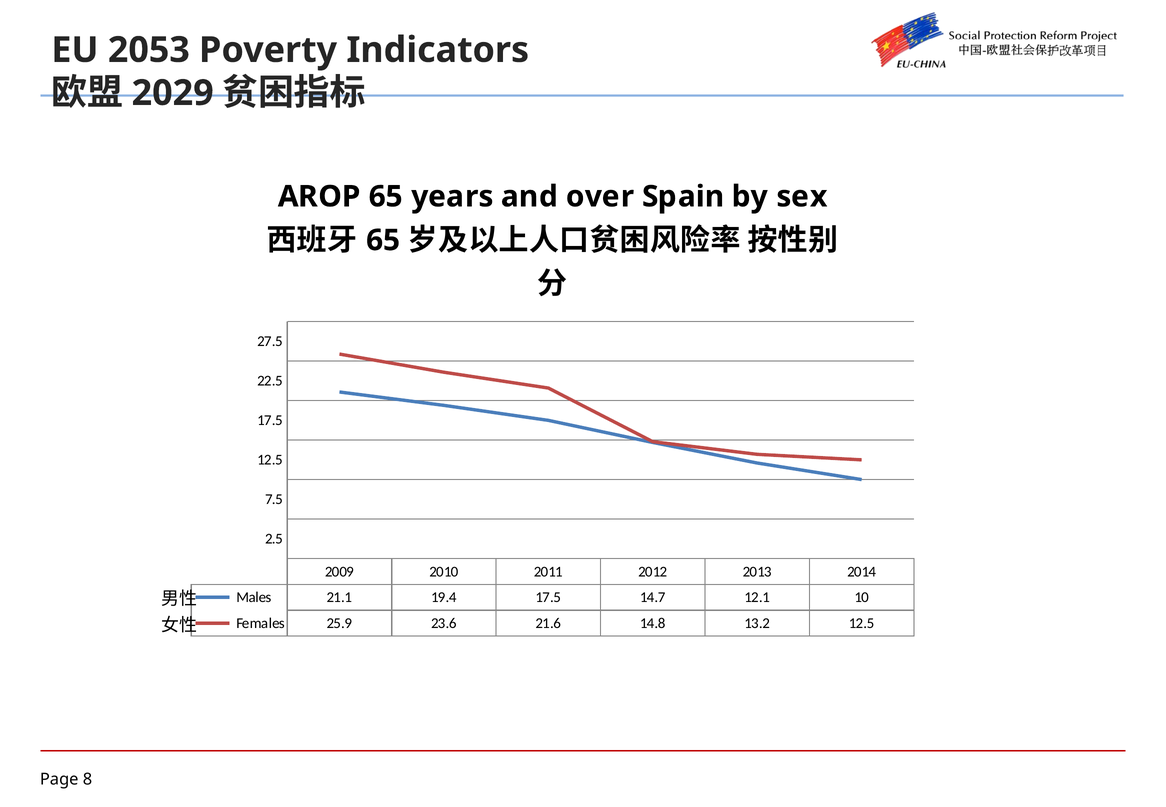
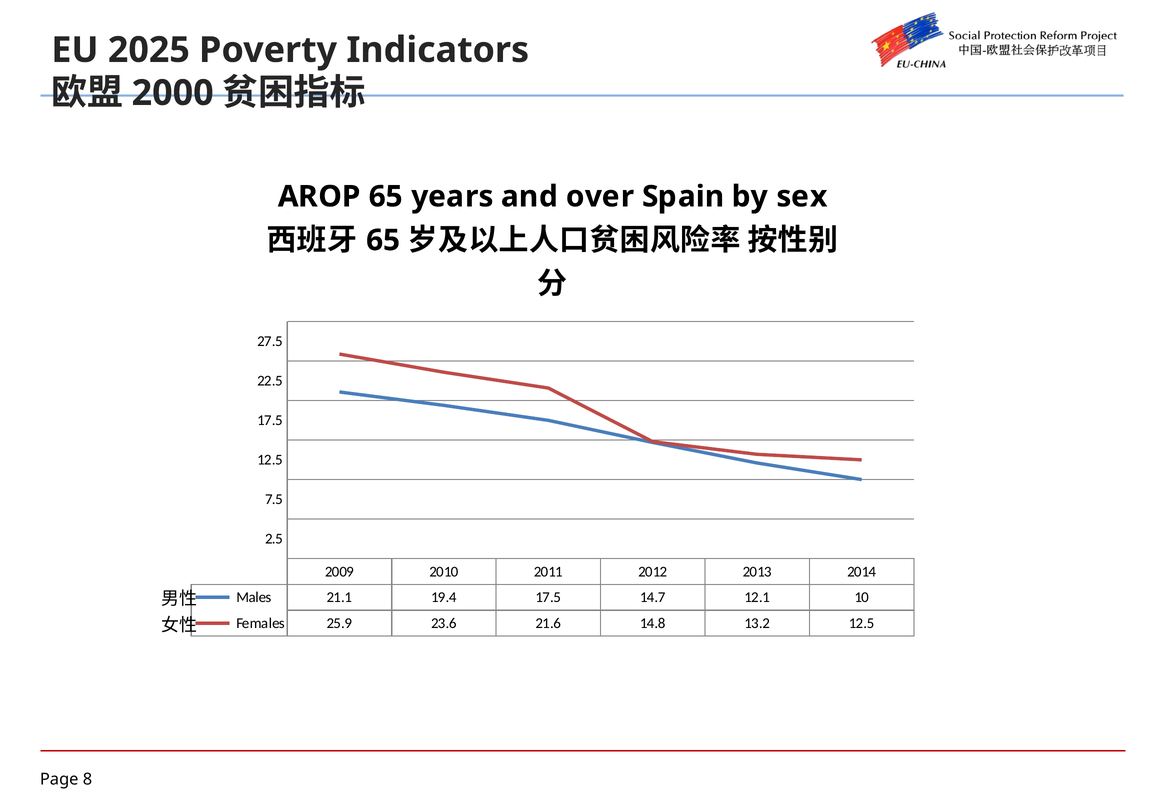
2053: 2053 -> 2025 (149, 50)
2029: 2029 -> 2000 (173, 93)
